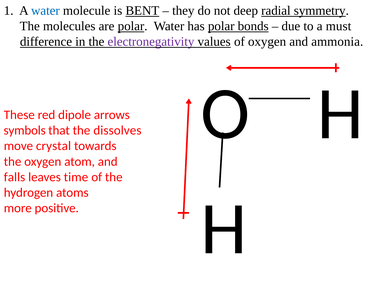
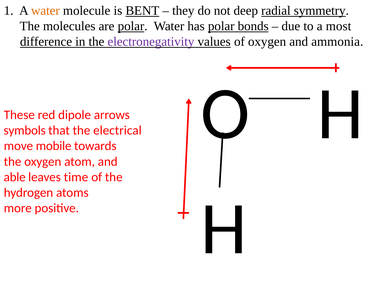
water colour: blue -> orange (45, 11)
must: must -> most (339, 26)
dissolves: dissolves -> electrical (117, 130)
crystal: crystal -> mobile (54, 146)
falls: falls -> able (15, 177)
